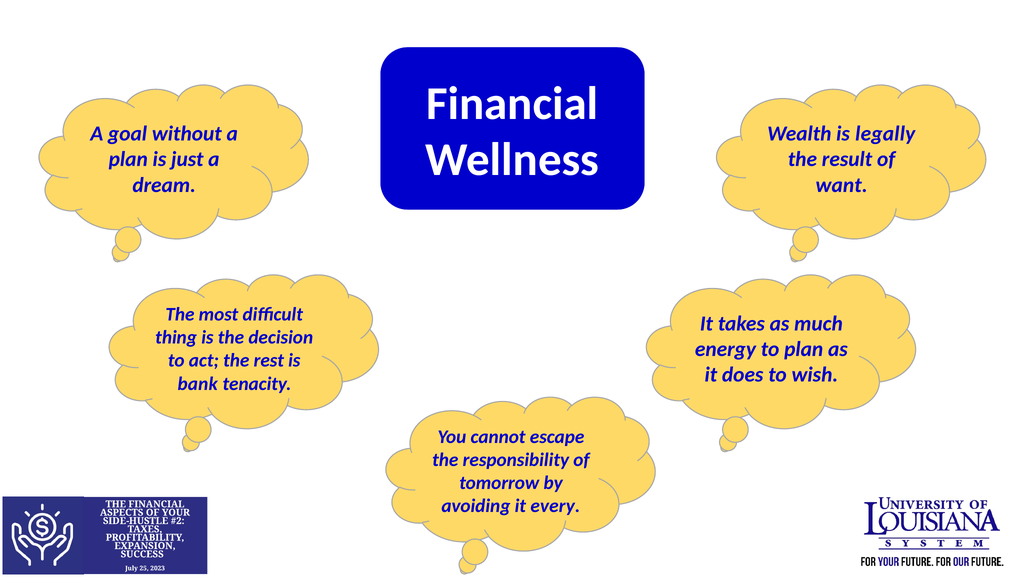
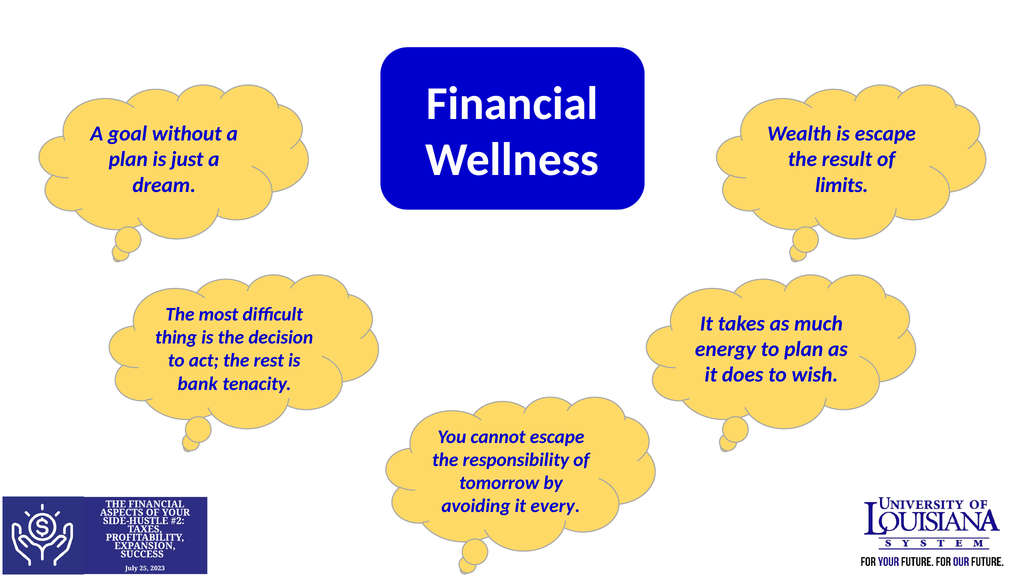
is legally: legally -> escape (885, 134)
want: want -> limits (842, 185)
